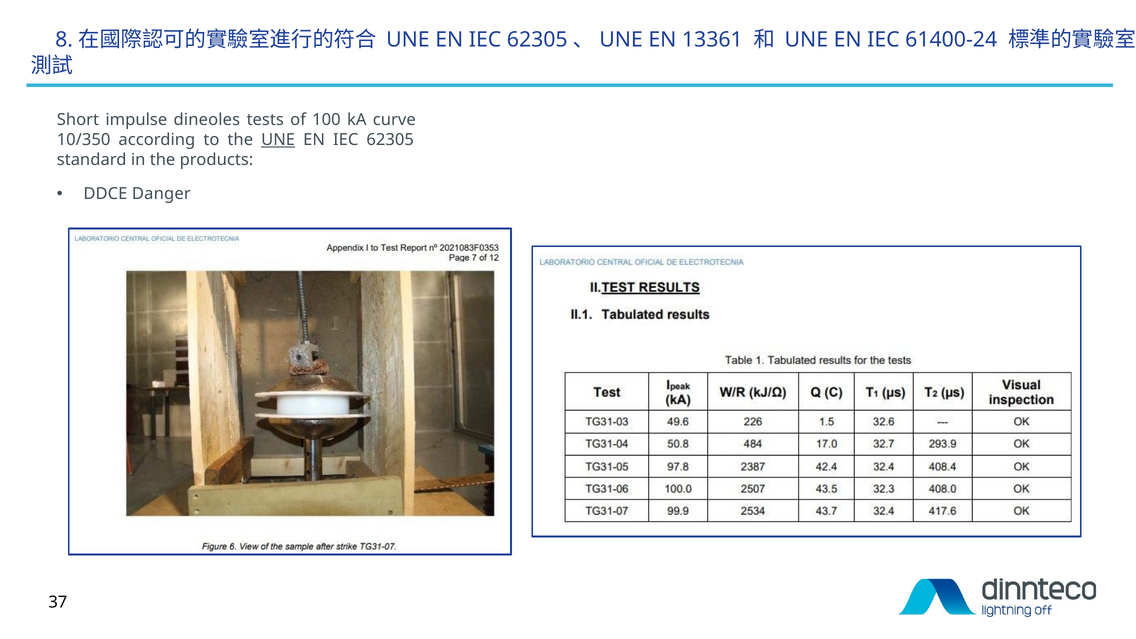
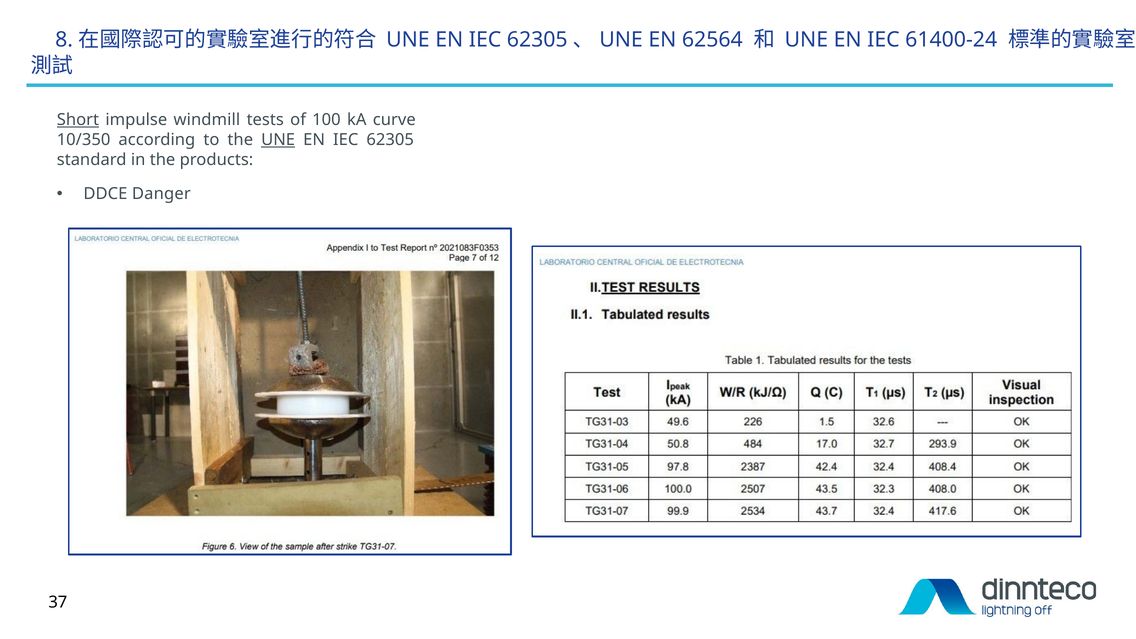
13361: 13361 -> 62564 (712, 40)
Short underline: none -> present (78, 120)
dineoles: dineoles -> windmill (207, 120)
